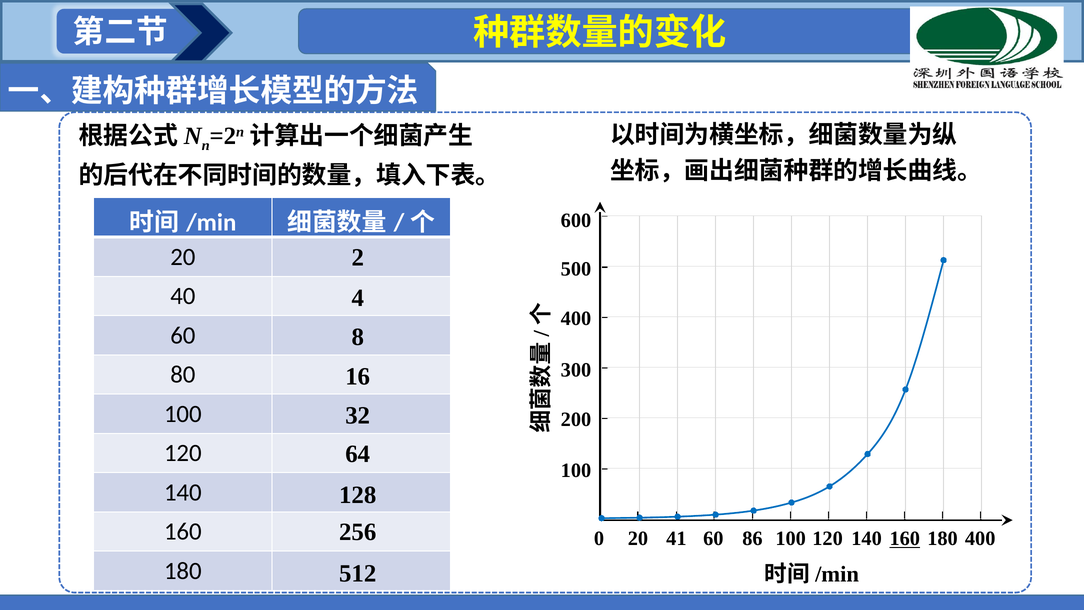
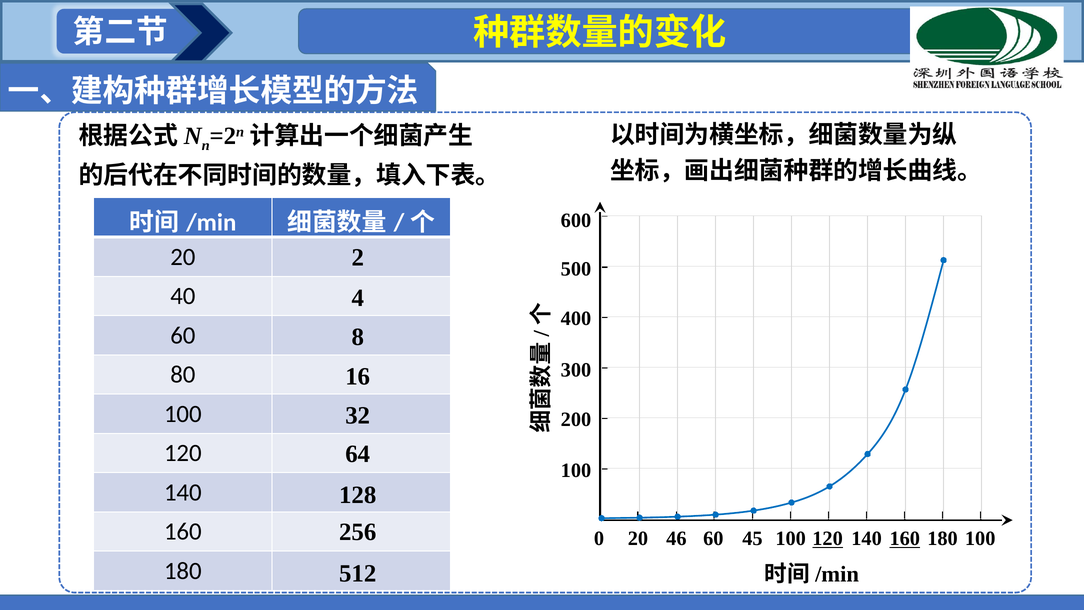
41: 41 -> 46 (676, 538)
86: 86 -> 45 (752, 538)
120 underline: none -> present (828, 538)
180 400: 400 -> 100 (980, 538)
